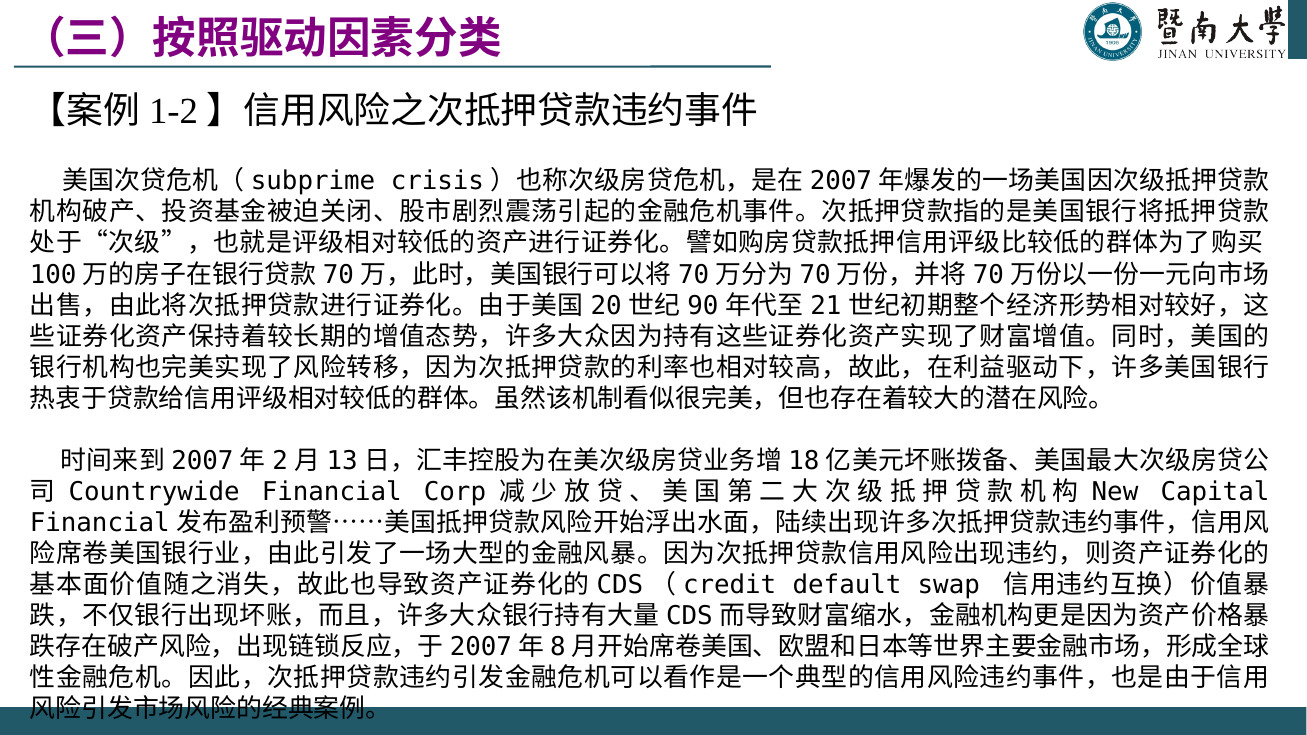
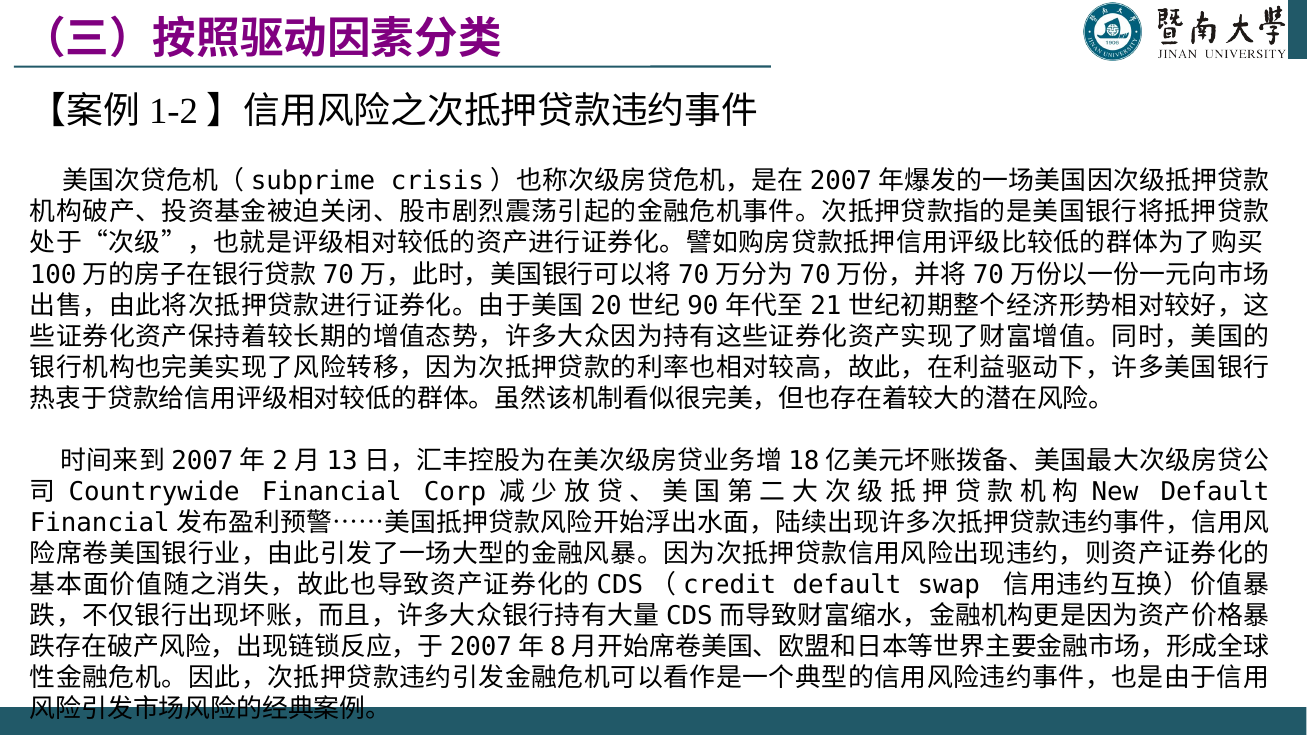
Capital: Capital -> Default (1215, 492)
